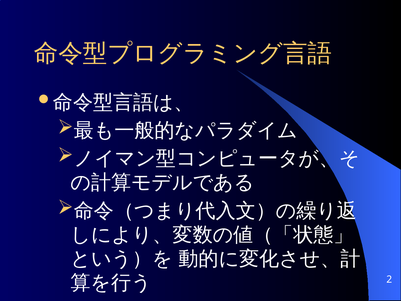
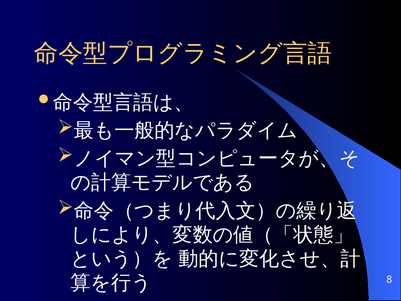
2: 2 -> 8 (389, 279)
